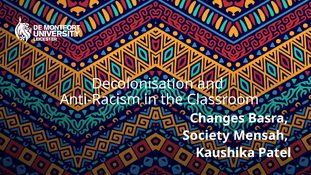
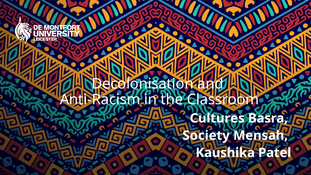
Changes: Changes -> Cultures (217, 118)
